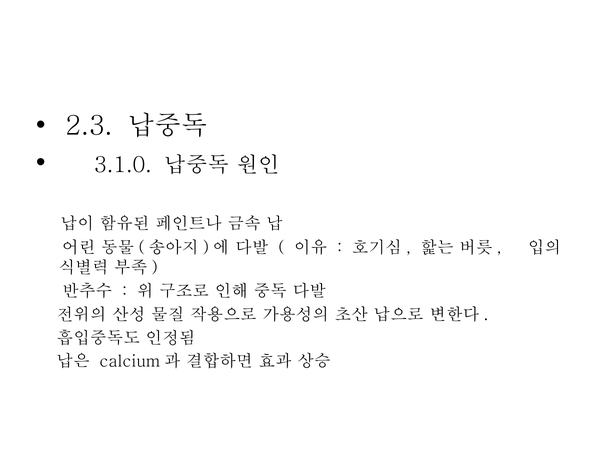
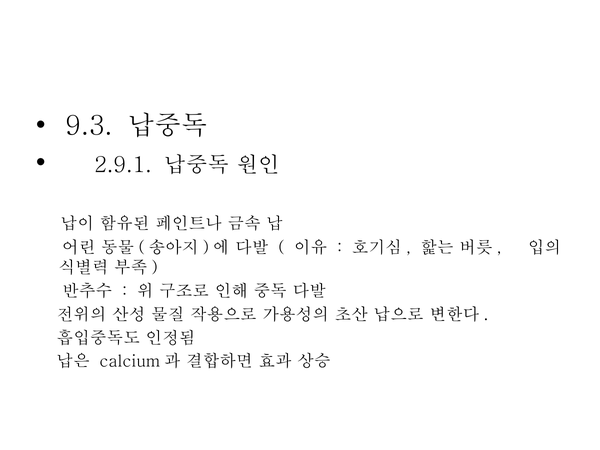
2.3: 2.3 -> 9.3 (89, 126)
3.1.0: 3.1.0 -> 2.9.1 (123, 165)
